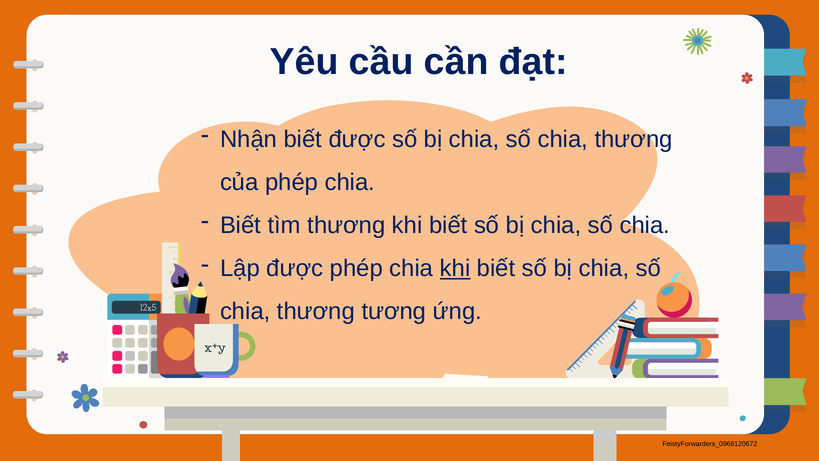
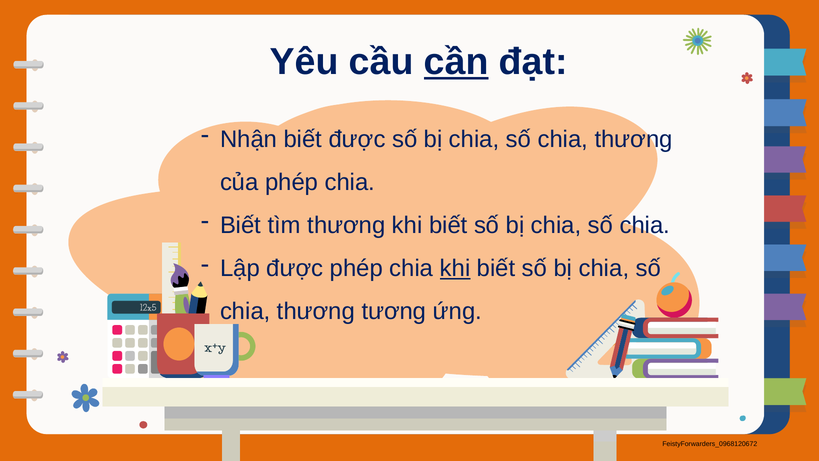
cần underline: none -> present (456, 62)
